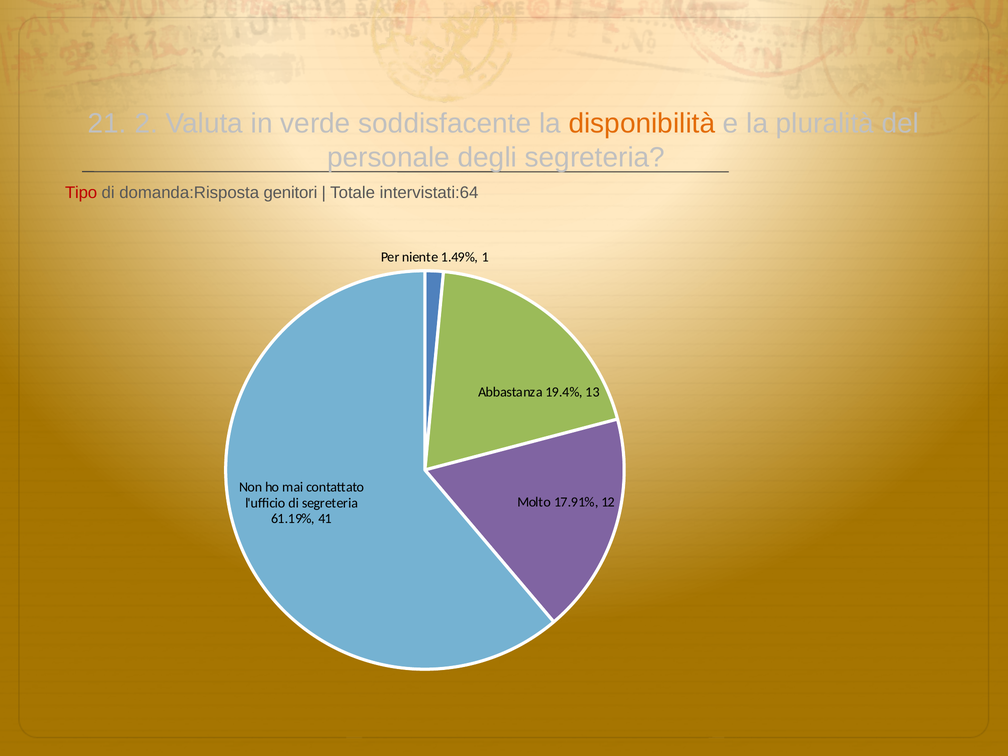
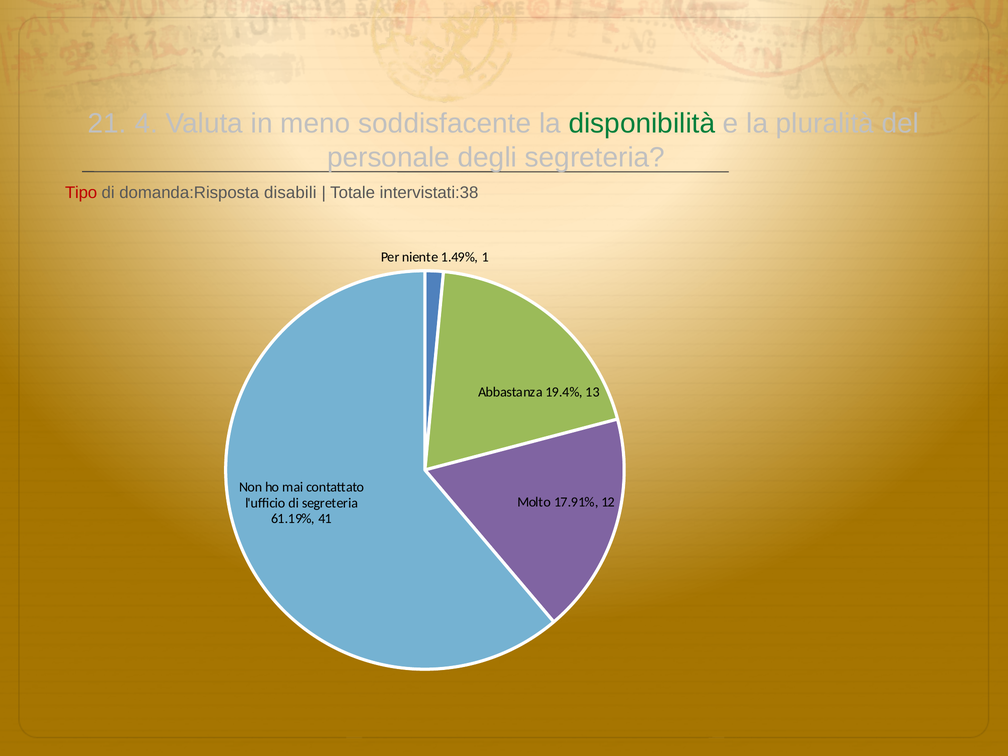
2: 2 -> 4 (146, 124)
verde: verde -> meno (315, 124)
disponibilità colour: orange -> green (642, 124)
genitori: genitori -> disabili (290, 193)
intervistati:64: intervistati:64 -> intervistati:38 (429, 193)
